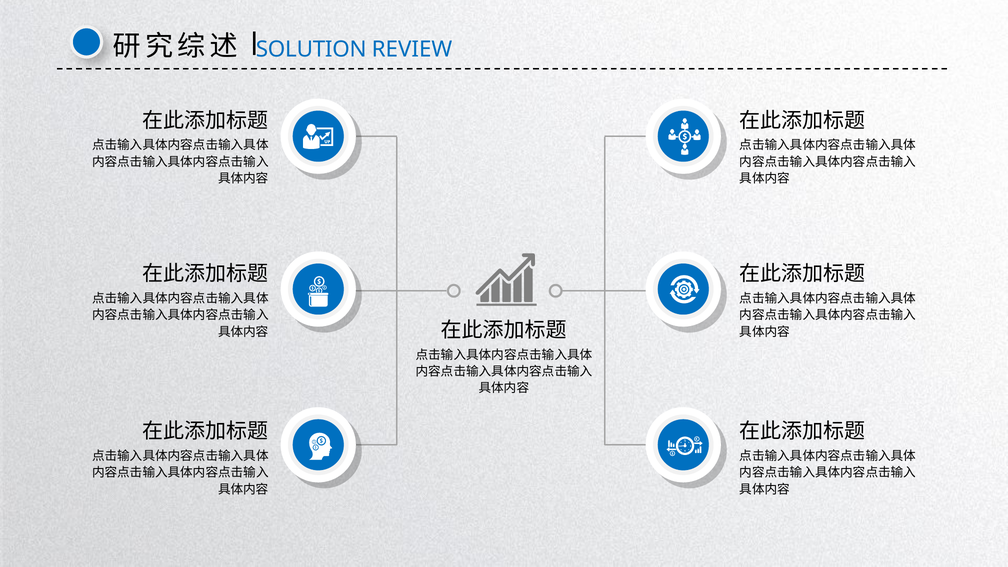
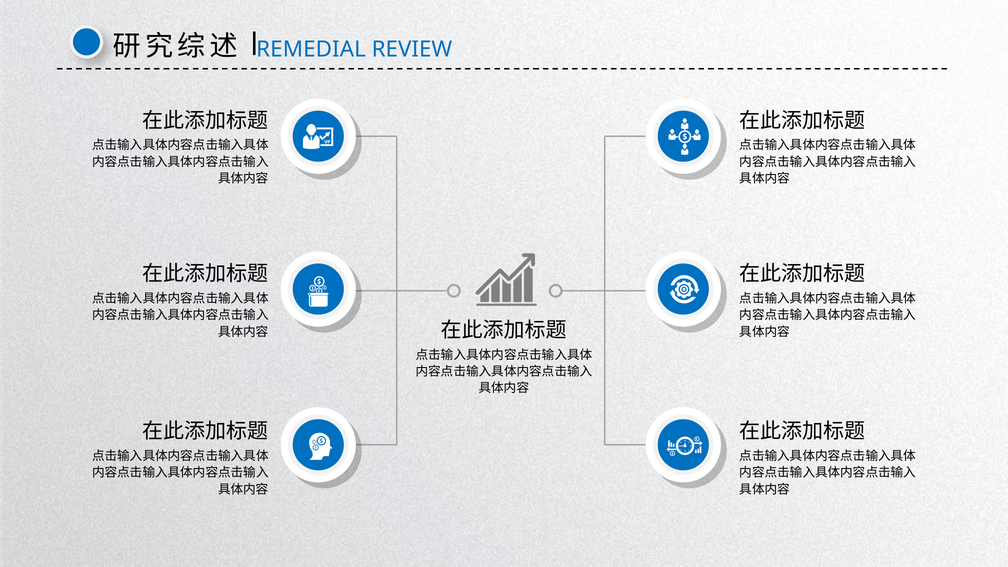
SOLUTION: SOLUTION -> REMEDIAL (311, 49)
